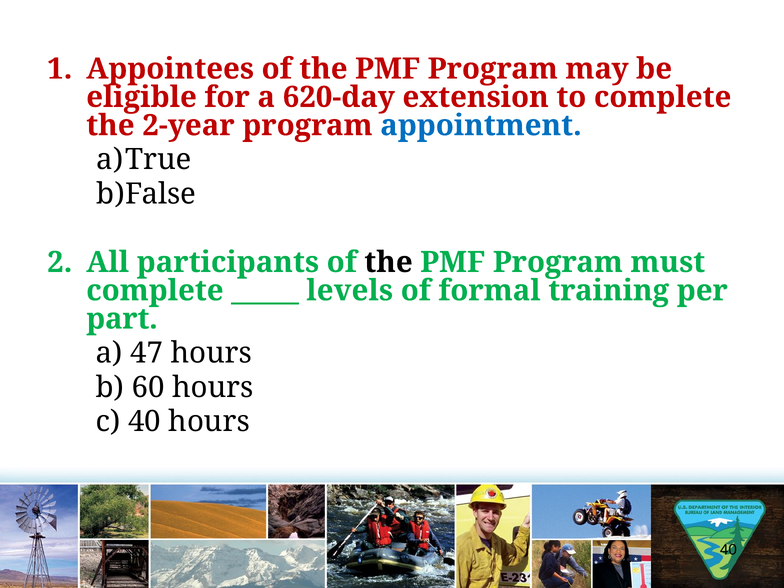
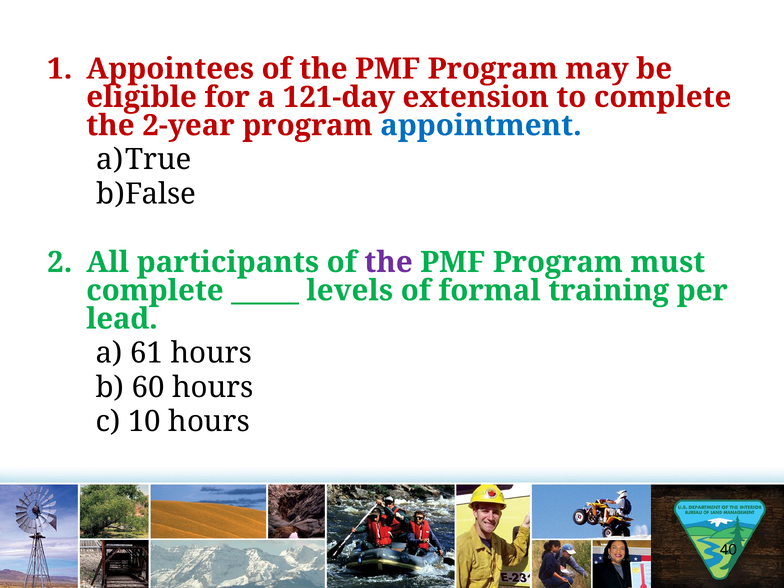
620-day: 620-day -> 121-day (339, 97)
the colour: black -> purple (388, 262)
part: part -> lead (122, 319)
47: 47 -> 61 (147, 353)
c 40: 40 -> 10 (144, 421)
